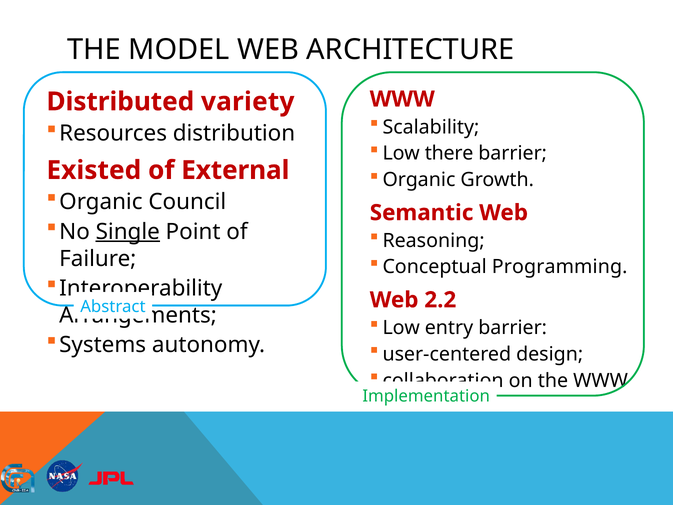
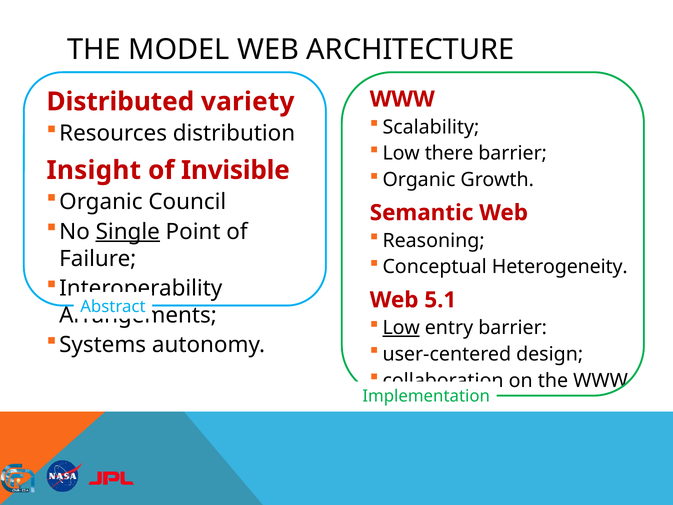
Existed: Existed -> Insight (94, 170)
External: External -> Invisible (235, 170)
Programming: Programming -> Heterogeneity (560, 267)
2.2: 2.2 -> 5.1 (440, 300)
Low underline: none -> present (401, 328)
